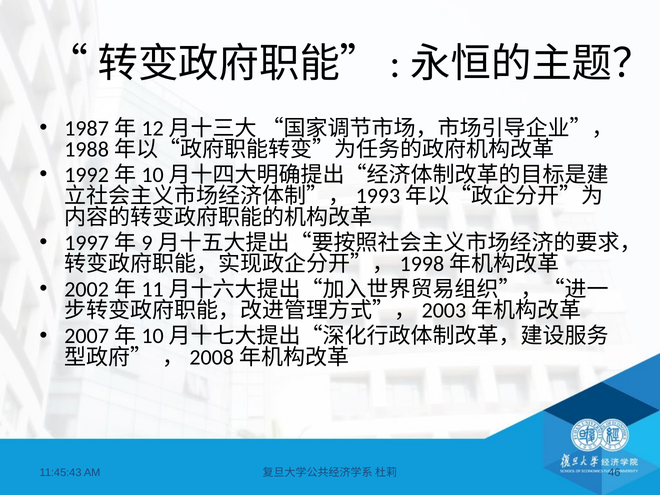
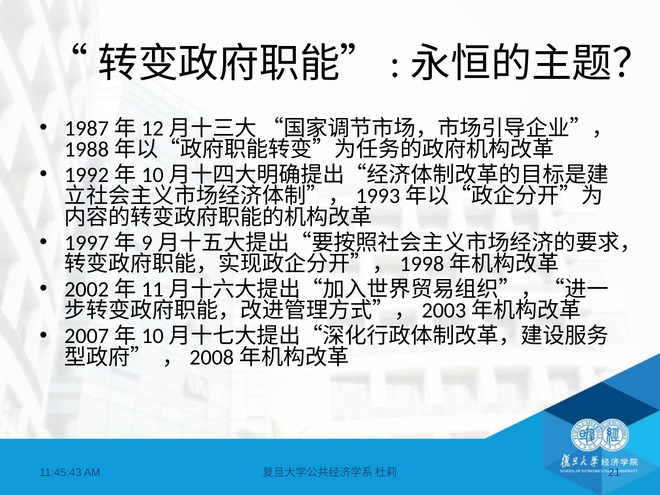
46: 46 -> 21 (614, 473)
